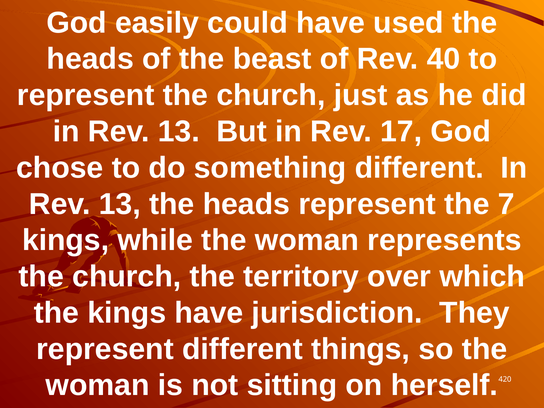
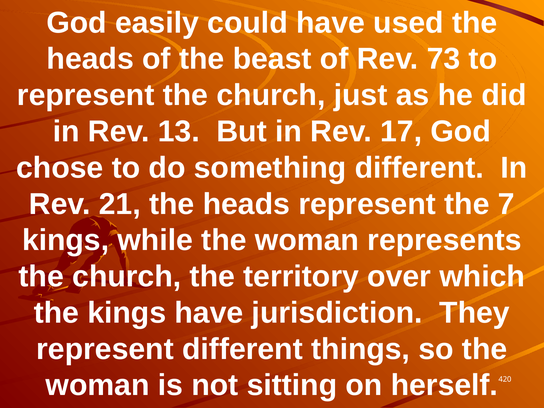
40: 40 -> 73 (443, 59)
13: 13 -> 21 (120, 204)
